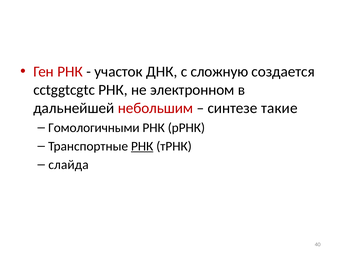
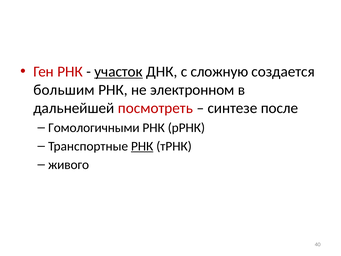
участок underline: none -> present (119, 72)
cctggtcgtc: cctggtcgtc -> большим (64, 90)
небольшим: небольшим -> посмотреть (155, 108)
такие: такие -> после (279, 108)
слайда: слайда -> живого (69, 165)
